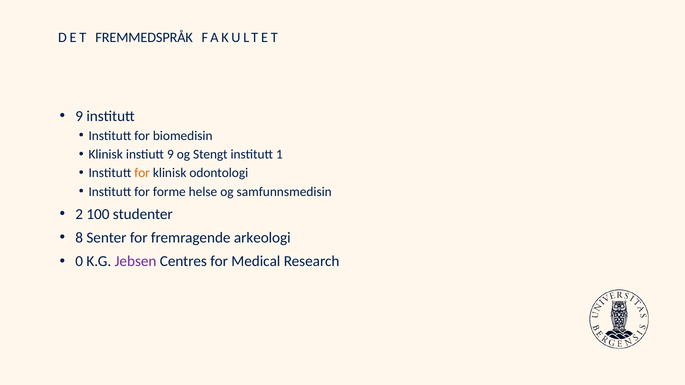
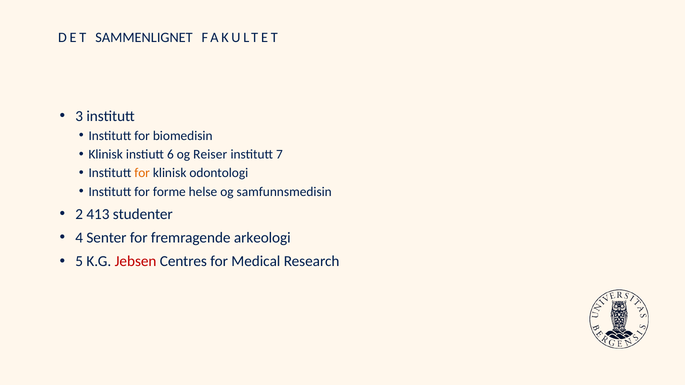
FREMMEDSPRÅK: FREMMEDSPRÅK -> SAMMENLIGNET (144, 38)
9: 9 -> 3 (79, 116)
instiutt 9: 9 -> 6 (170, 154)
Stengt: Stengt -> Reiser (210, 154)
1: 1 -> 7 (279, 154)
100: 100 -> 413 (98, 214)
8: 8 -> 4 (79, 238)
0: 0 -> 5 (79, 262)
Jebsen colour: purple -> red (136, 262)
